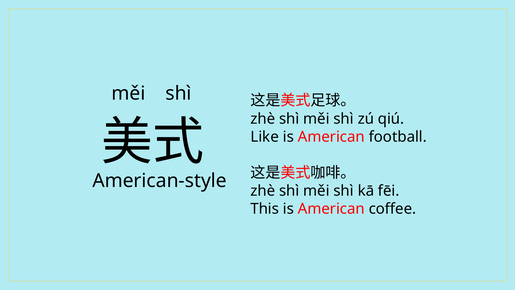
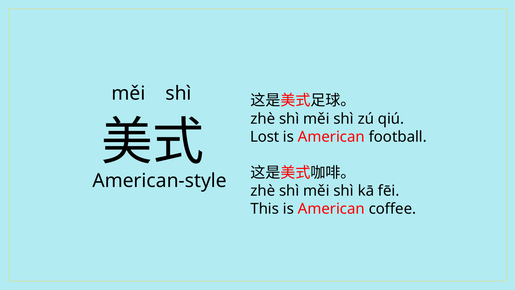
Like: Like -> Lost (265, 137)
